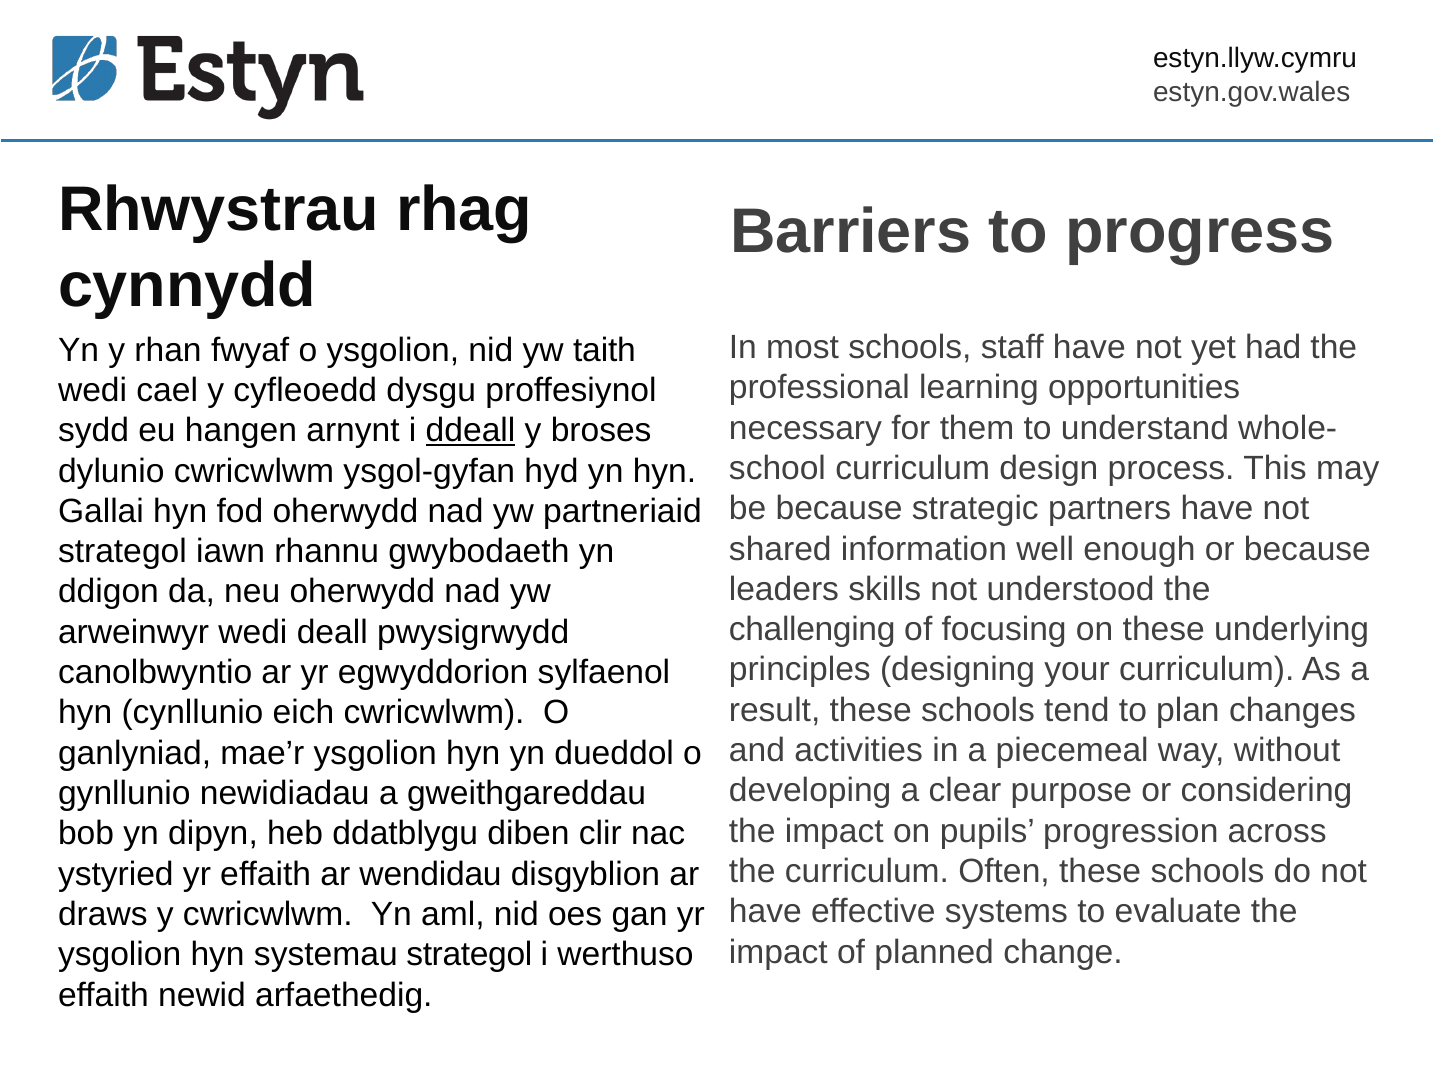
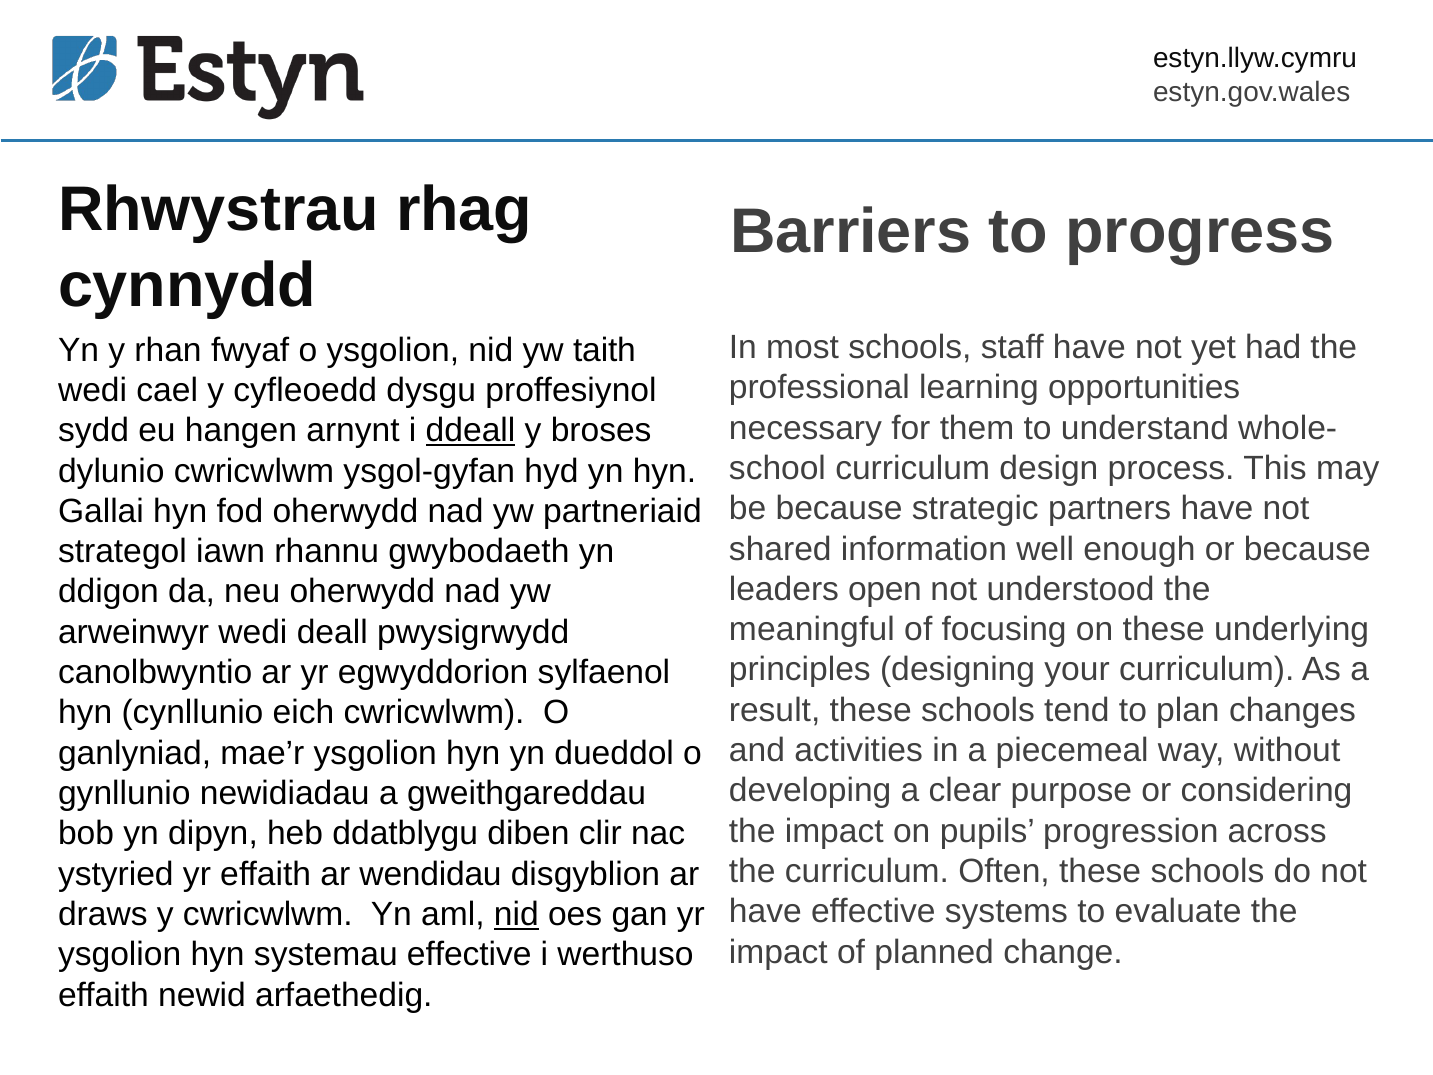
skills: skills -> open (885, 589)
challenging: challenging -> meaningful (812, 629)
nid underline: none -> present (516, 914)
systemau strategol: strategol -> effective (469, 954)
